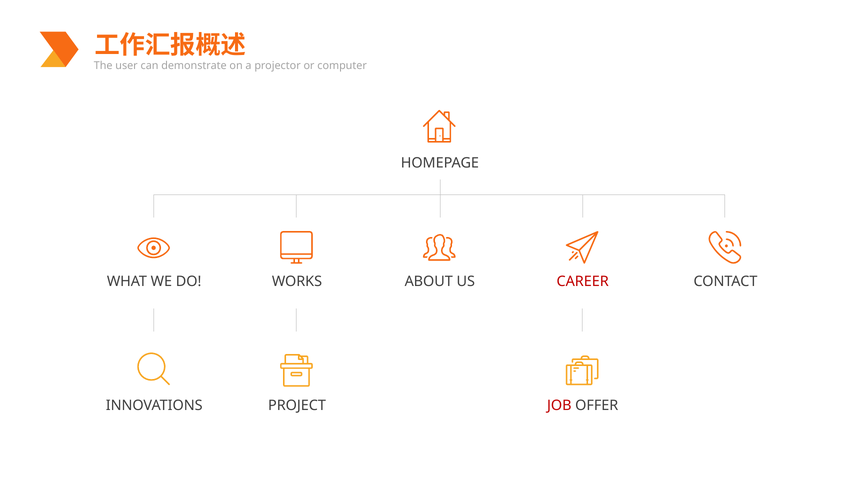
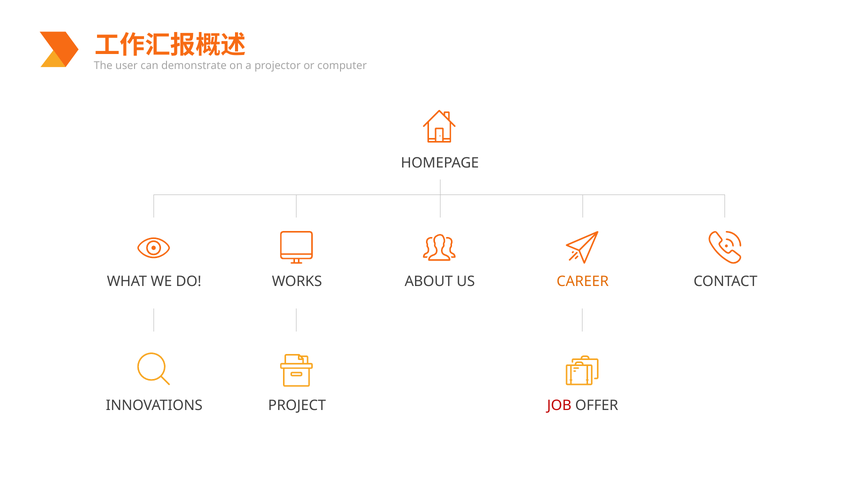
CAREER colour: red -> orange (583, 281)
